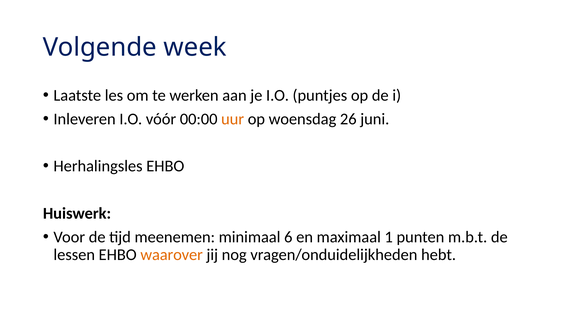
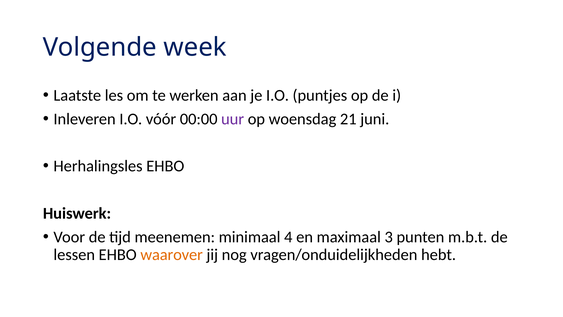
uur colour: orange -> purple (233, 119)
26: 26 -> 21 (348, 119)
6: 6 -> 4 (288, 237)
1: 1 -> 3 (389, 237)
